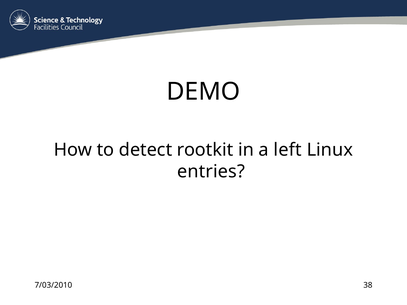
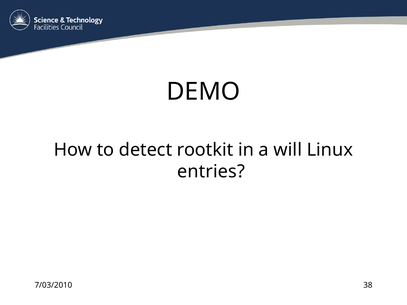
left: left -> will (288, 150)
